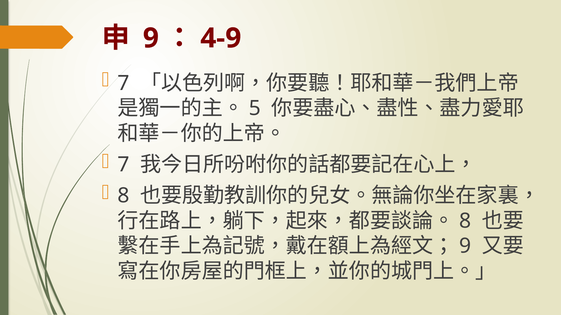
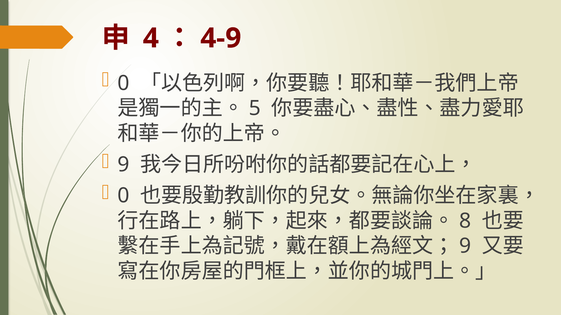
9: 9 -> 4 (151, 38)
7: 7 -> 0 (124, 83)
7: 7 -> 9 (124, 165)
8: 8 -> 0 (124, 196)
